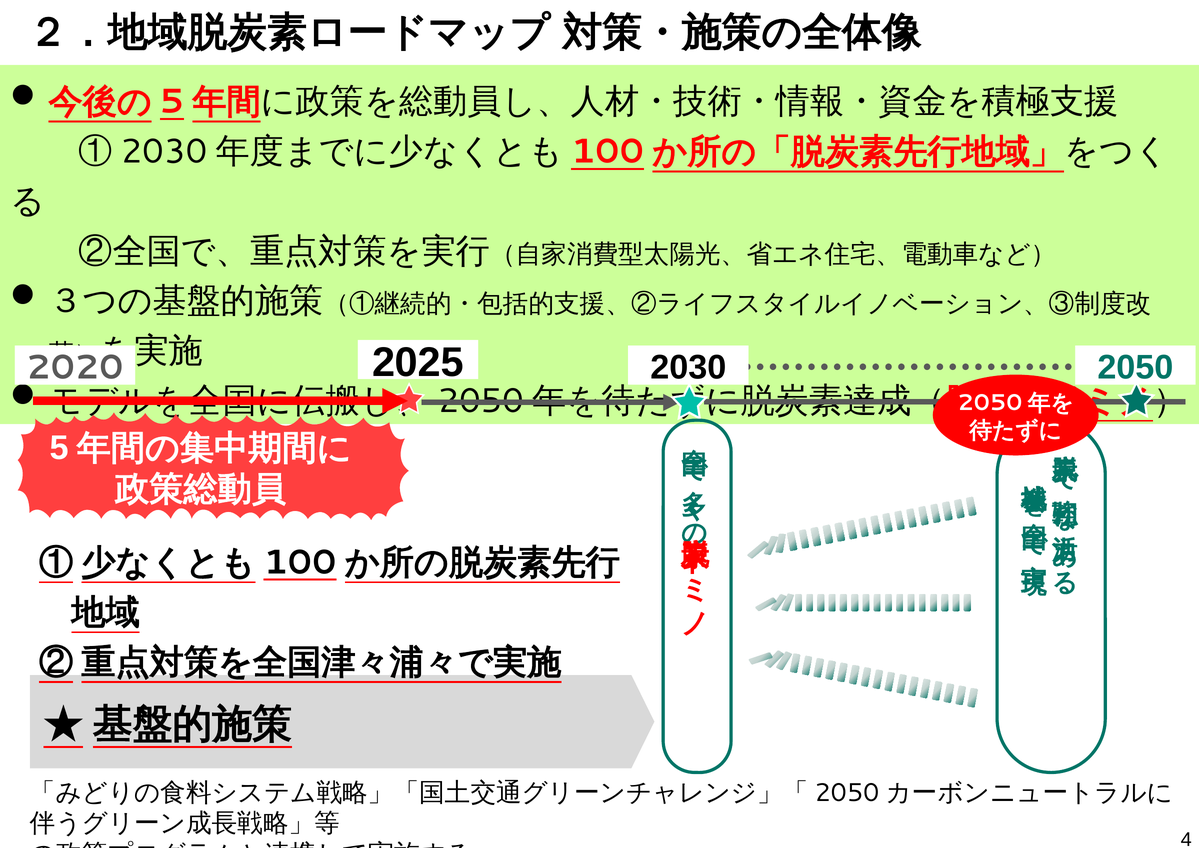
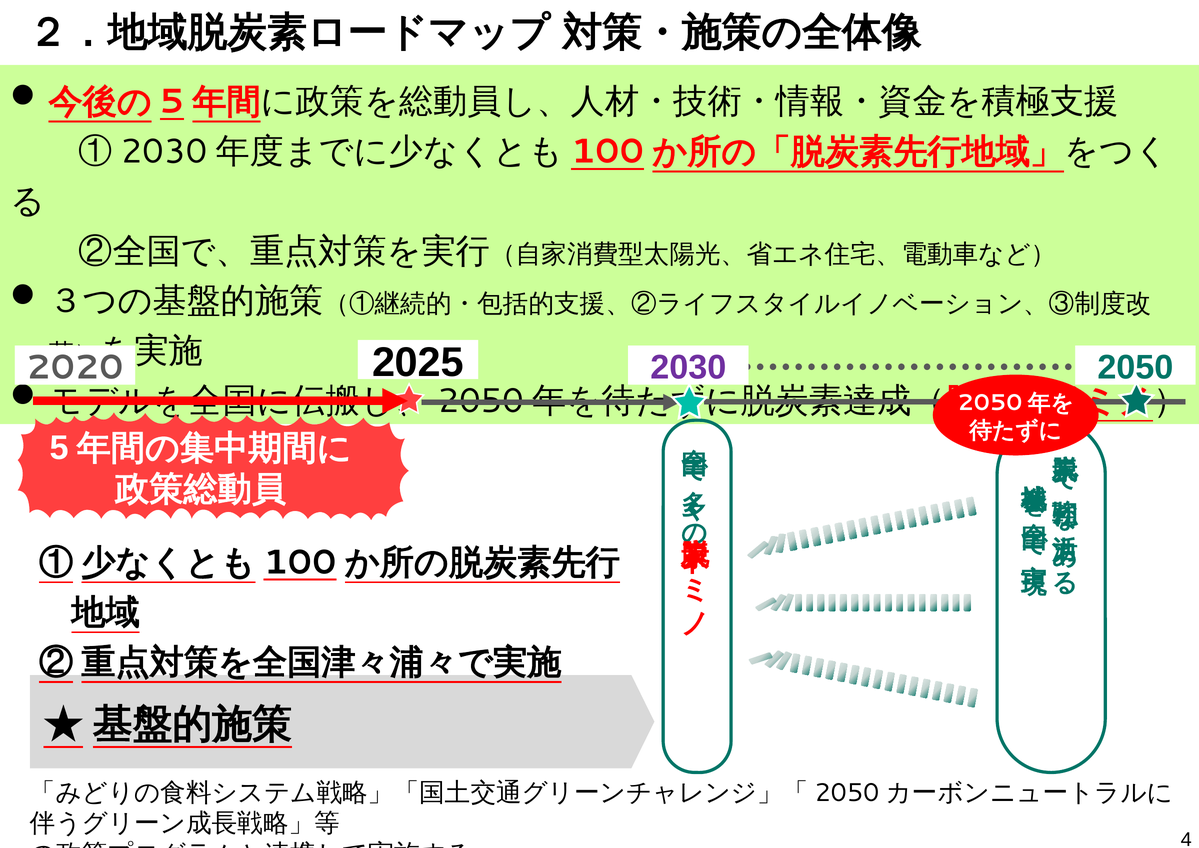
2030 colour: black -> purple (688, 367)
